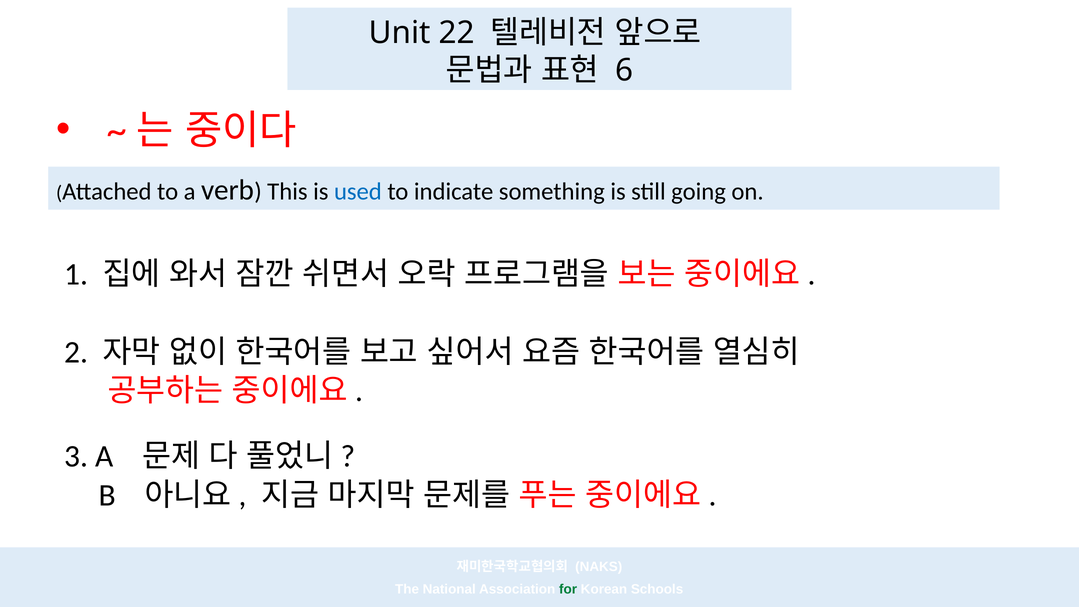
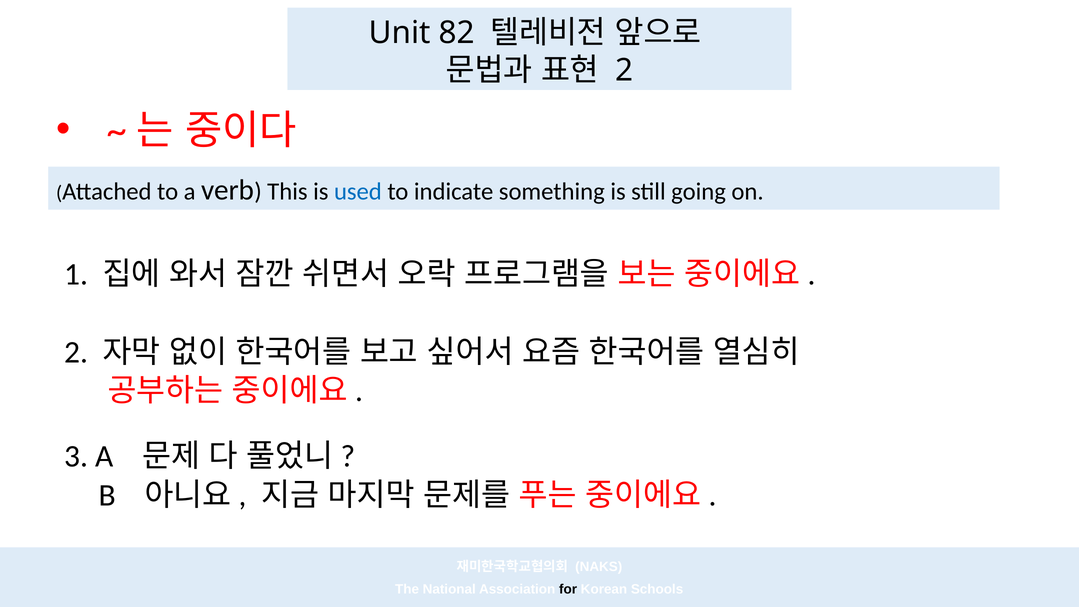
22: 22 -> 82 (457, 33)
6: 6 -> 2 (624, 71)
for colour: green -> black (568, 589)
